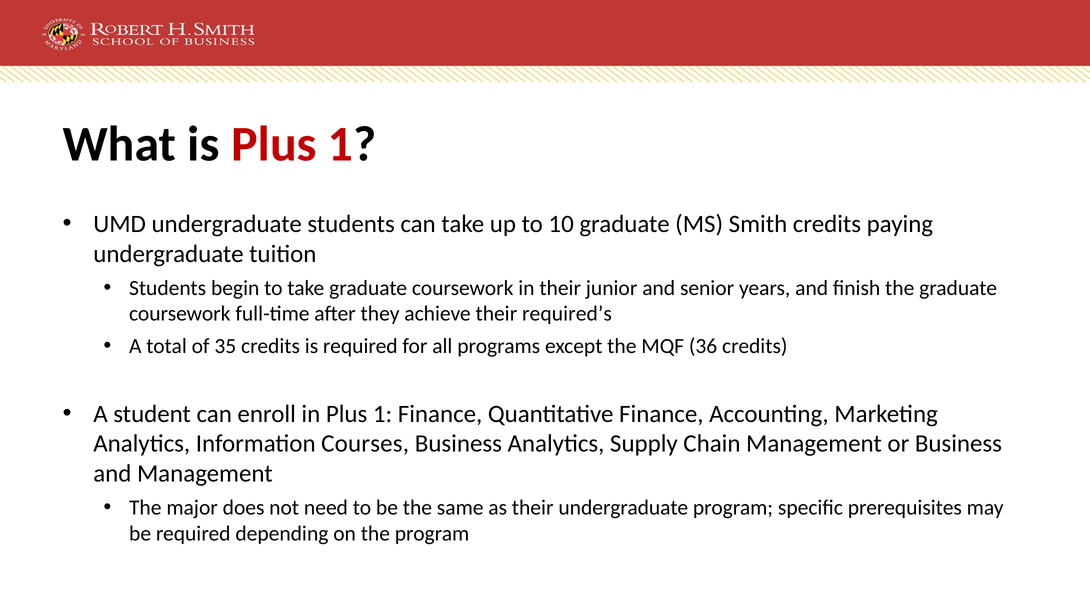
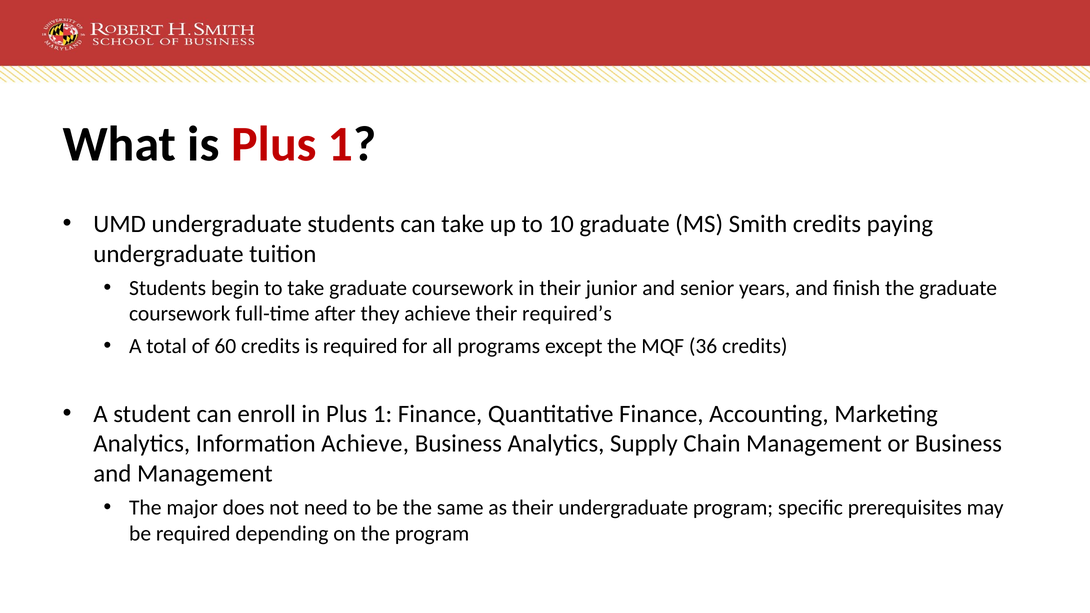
35: 35 -> 60 (225, 346)
Information Courses: Courses -> Achieve (365, 444)
